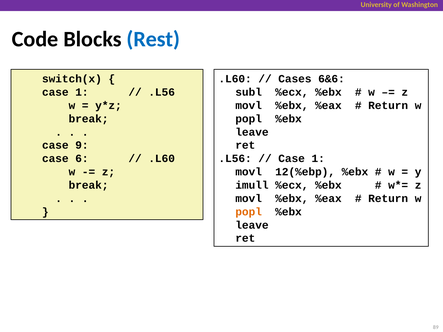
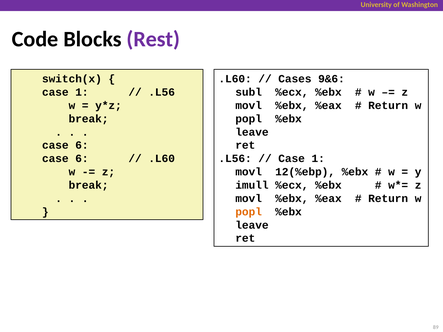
Rest colour: blue -> purple (153, 39)
6&6: 6&6 -> 9&6 (331, 79)
9: 9 -> 6 (82, 145)
